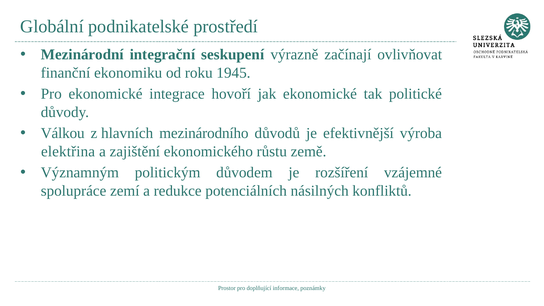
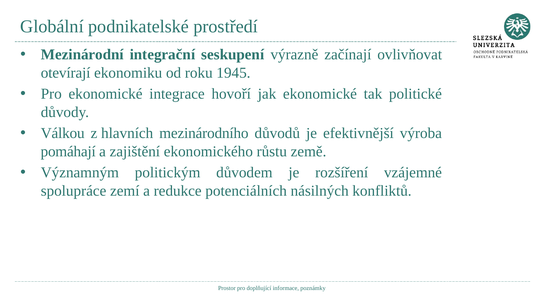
finanční: finanční -> otevírají (66, 73)
elektřina: elektřina -> pomáhají (68, 151)
